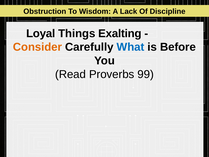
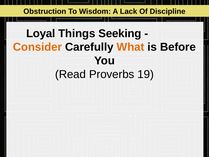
Exalting: Exalting -> Seeking (120, 33)
What colour: blue -> orange (130, 47)
99: 99 -> 19 (146, 74)
